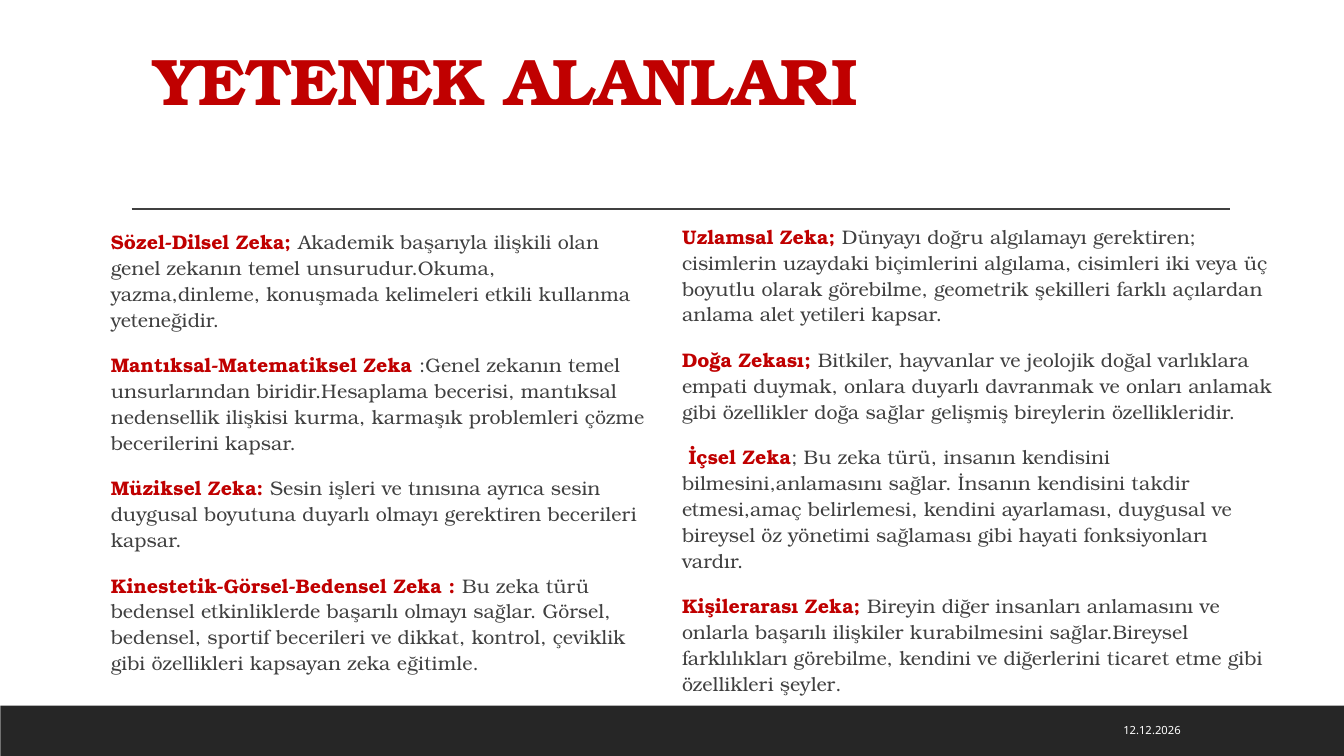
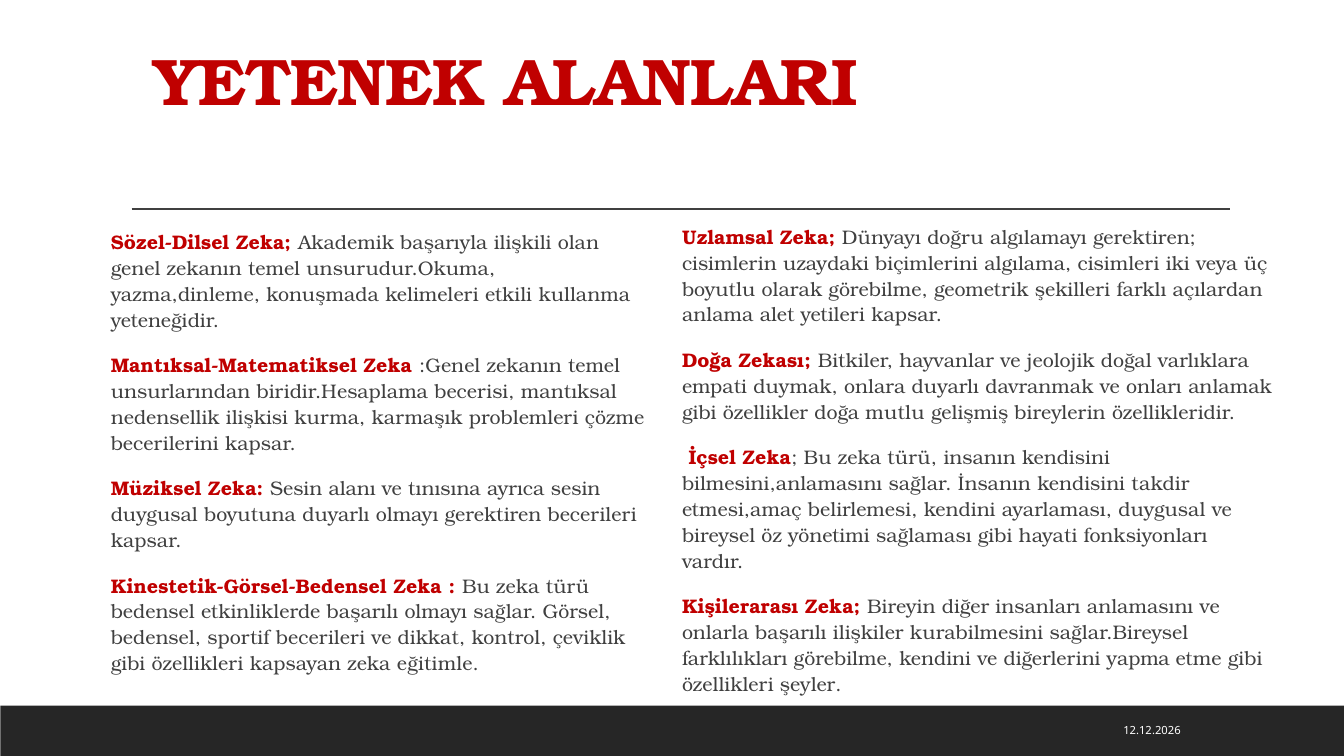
doğa sağlar: sağlar -> mutlu (895, 413)
işleri: işleri -> alanı (352, 489)
ticaret: ticaret -> yapma (1138, 659)
